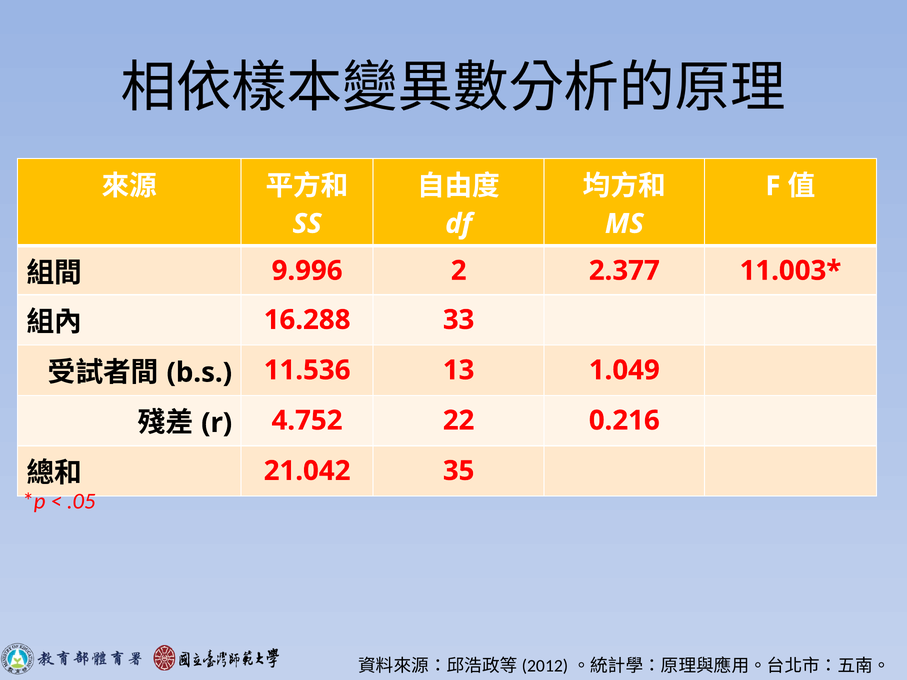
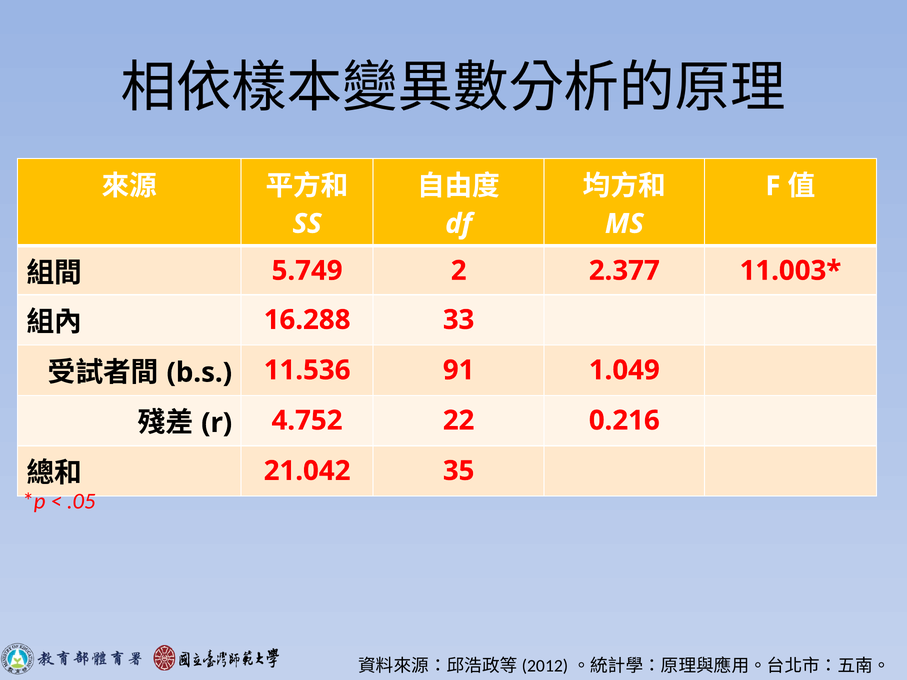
9.996: 9.996 -> 5.749 (307, 271)
13: 13 -> 91 (459, 370)
